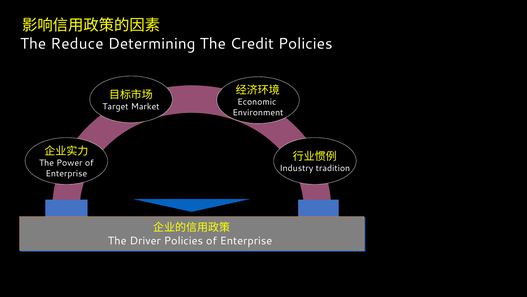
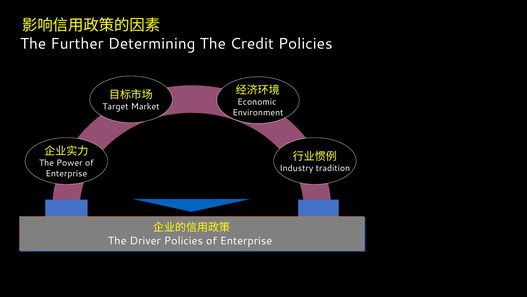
Reduce: Reduce -> Further (77, 44)
